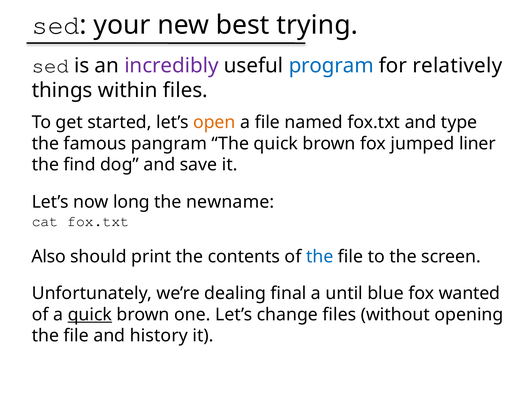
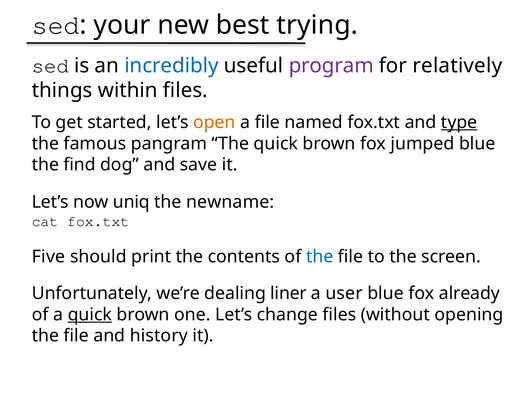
incredibly colour: purple -> blue (171, 66)
program colour: blue -> purple (331, 66)
type underline: none -> present (459, 122)
jumped liner: liner -> blue (477, 144)
long: long -> uniq (131, 202)
Also: Also -> Five (49, 257)
final: final -> liner (289, 294)
until: until -> user (344, 294)
wanted: wanted -> already (469, 294)
